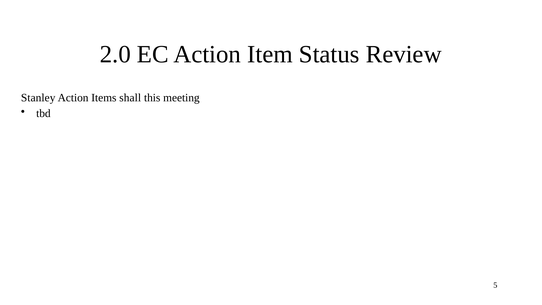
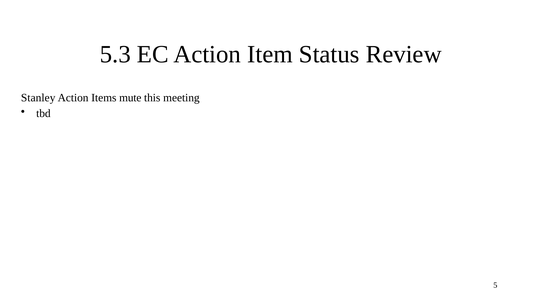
2.0: 2.0 -> 5.3 (115, 54)
shall: shall -> mute (130, 98)
